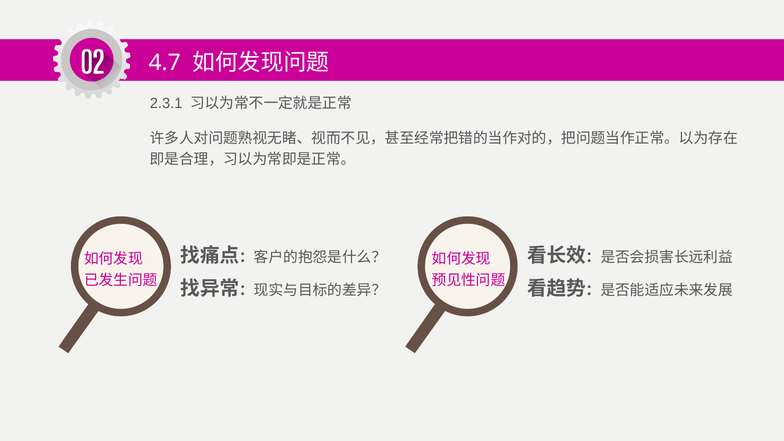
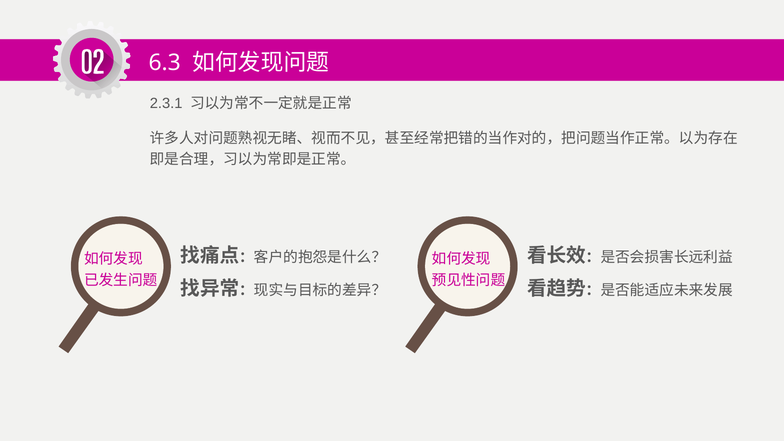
4.7: 4.7 -> 6.3 (165, 63)
